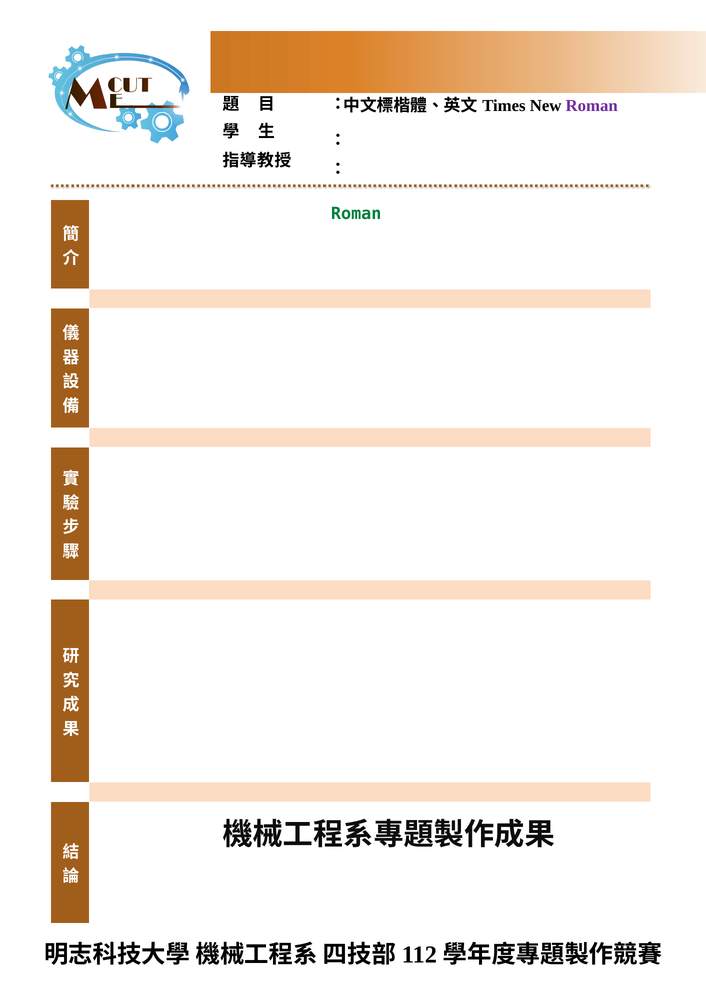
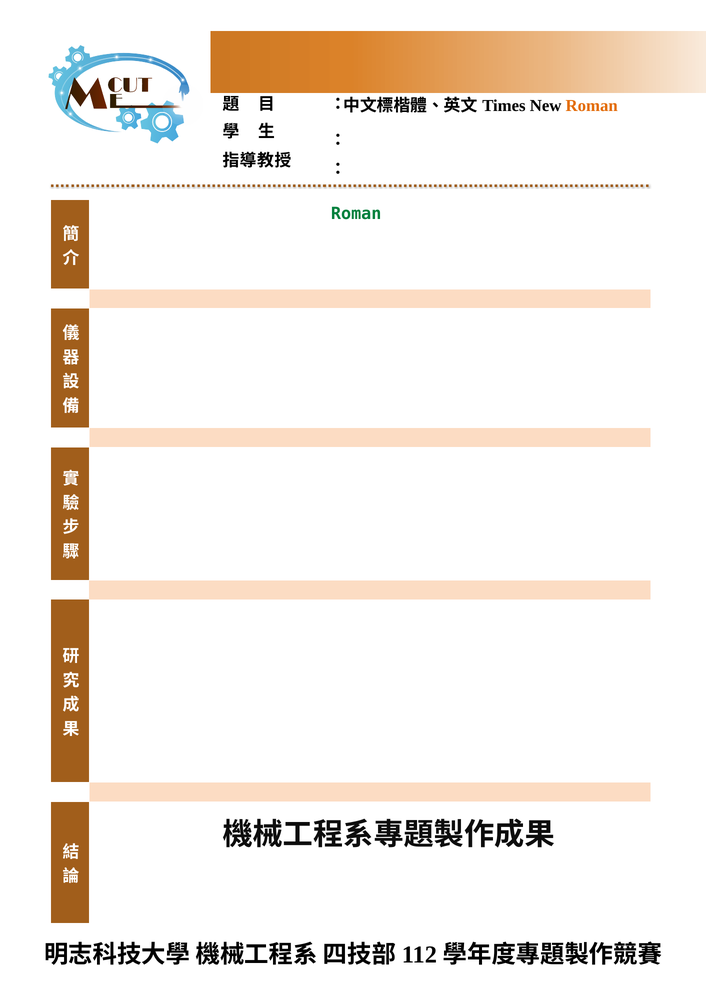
Roman colour: purple -> orange (592, 106)
